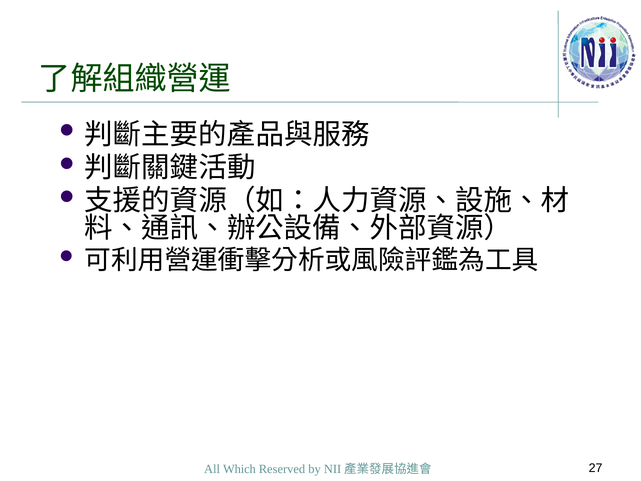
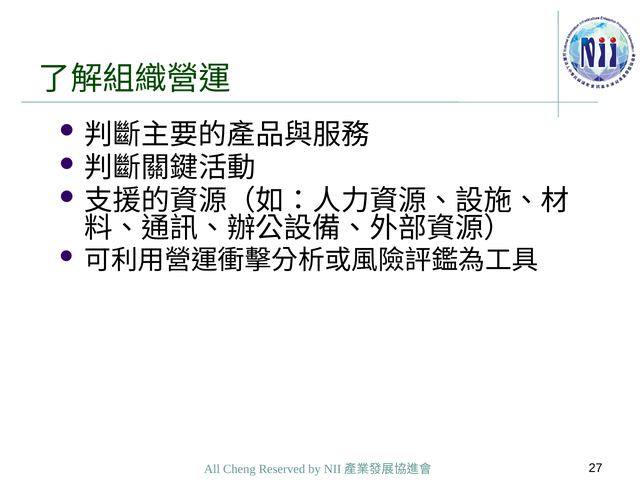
Which: Which -> Cheng (239, 469)
